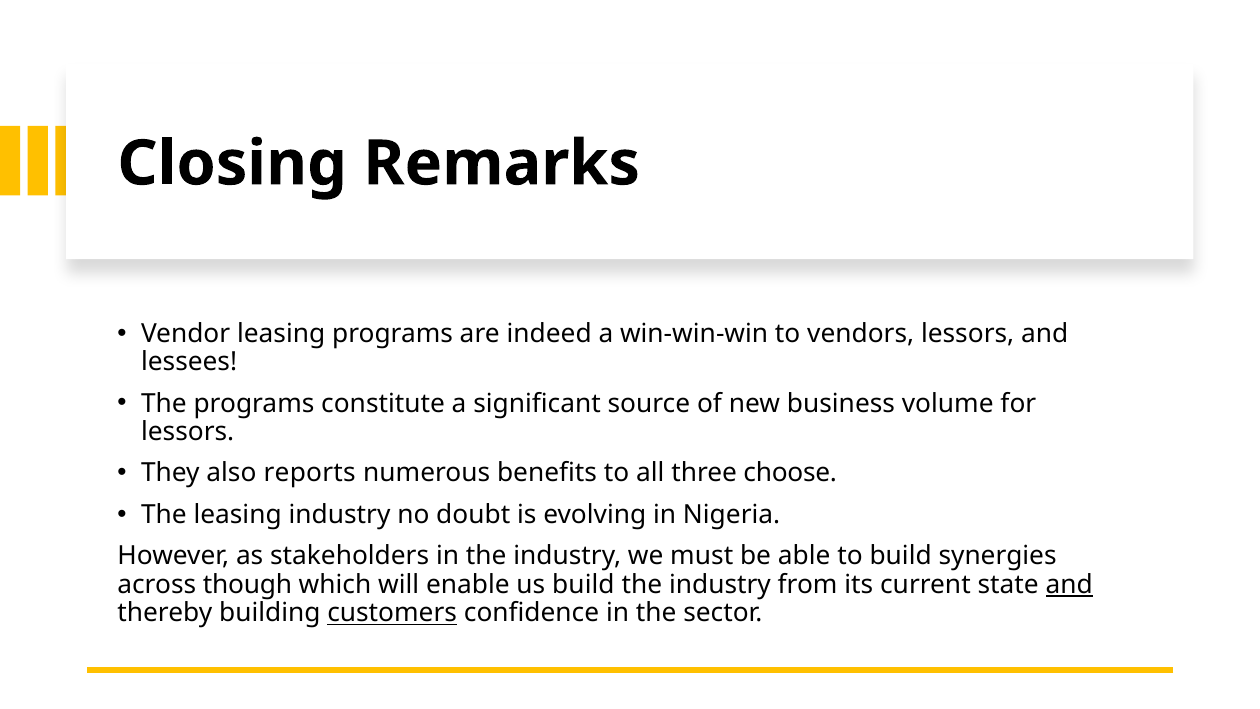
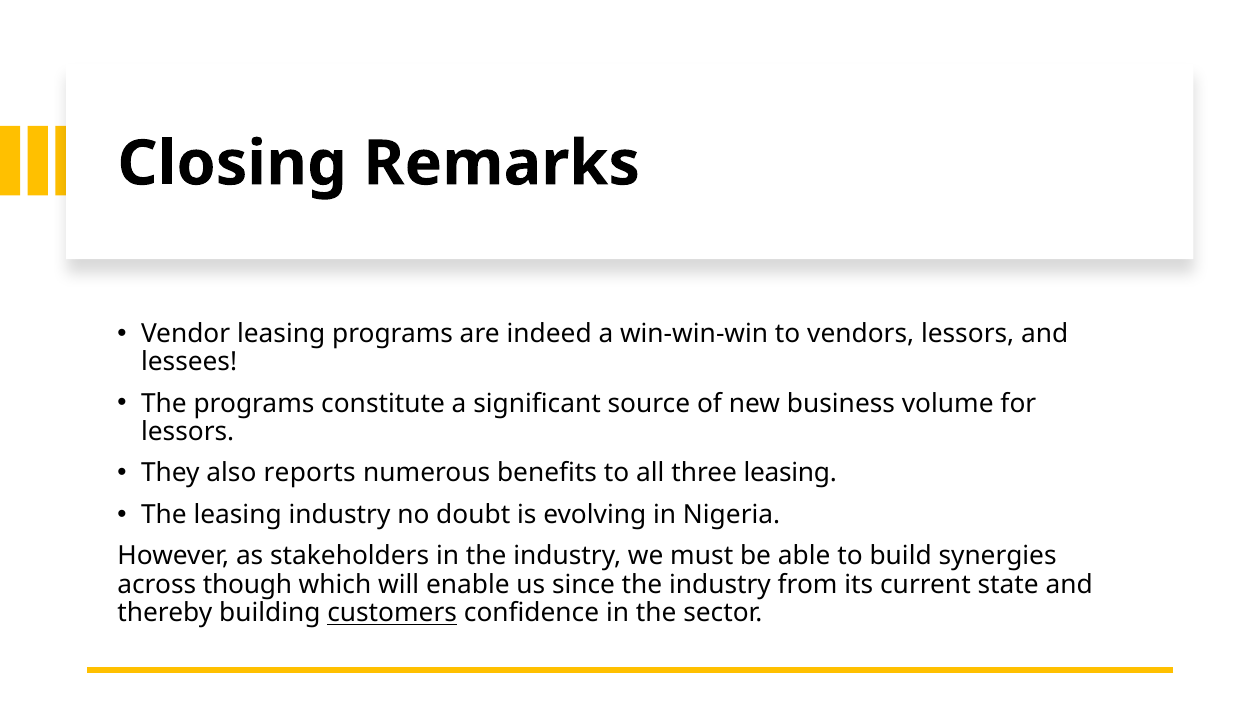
three choose: choose -> leasing (790, 473)
us build: build -> since (584, 584)
and underline: present -> none (1069, 584)
